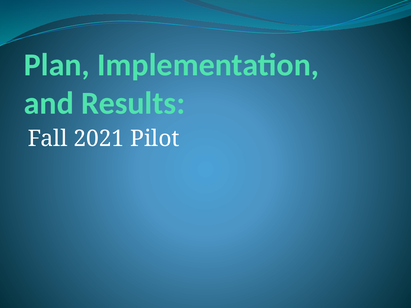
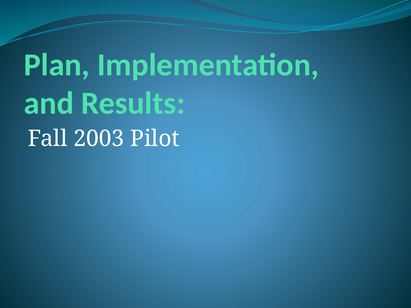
2021: 2021 -> 2003 (99, 139)
